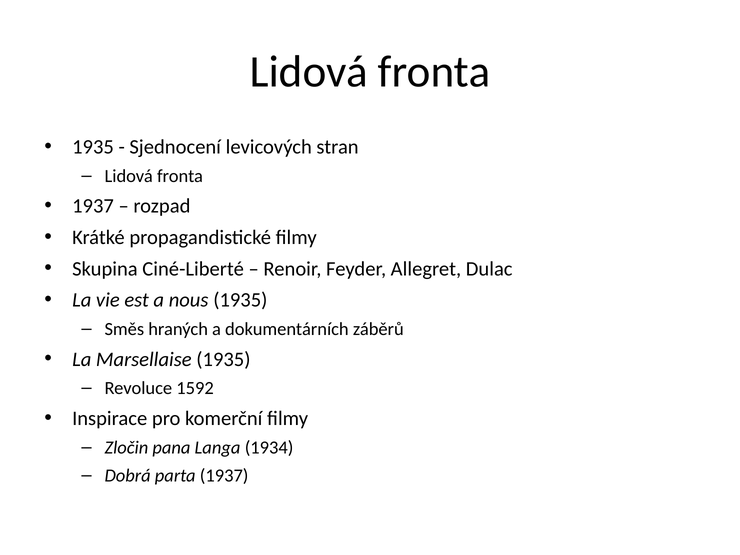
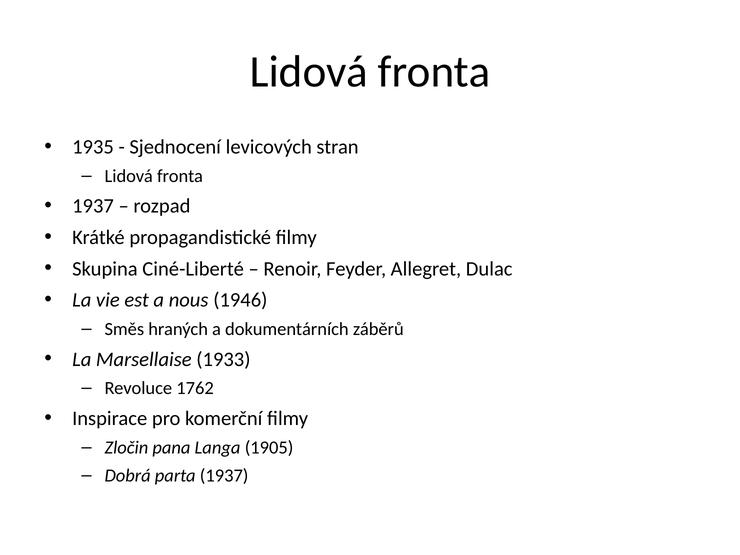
nous 1935: 1935 -> 1946 (240, 300)
Marsellaise 1935: 1935 -> 1933 (223, 359)
1592: 1592 -> 1762 (195, 388)
1934: 1934 -> 1905 (269, 448)
